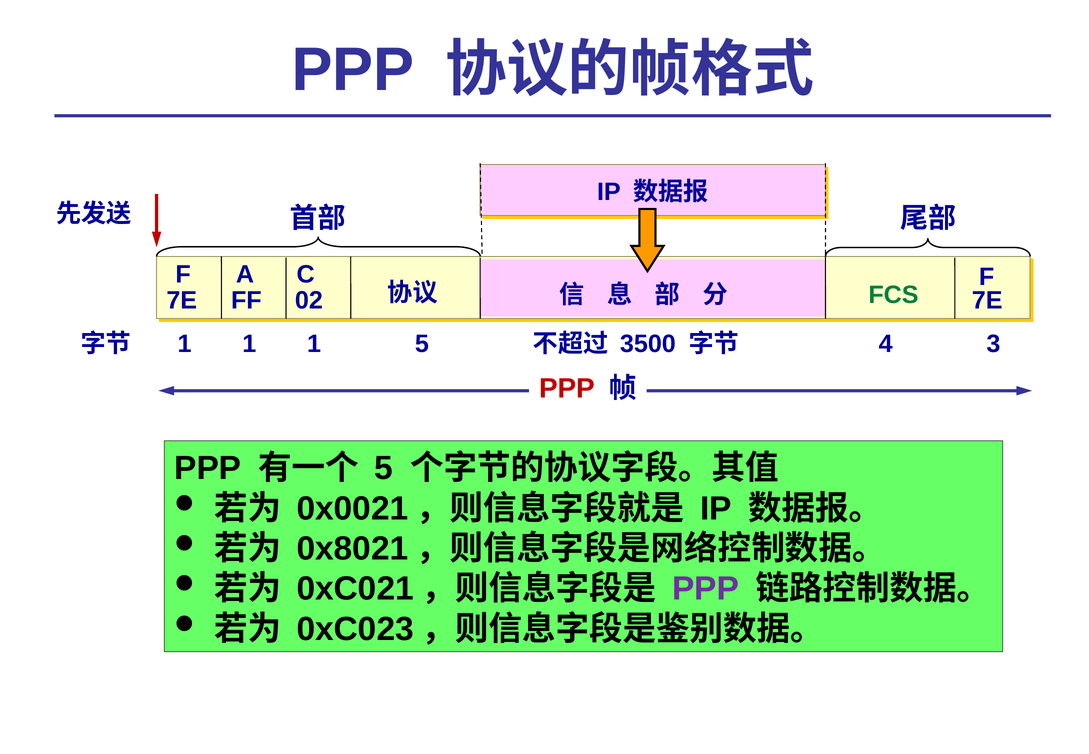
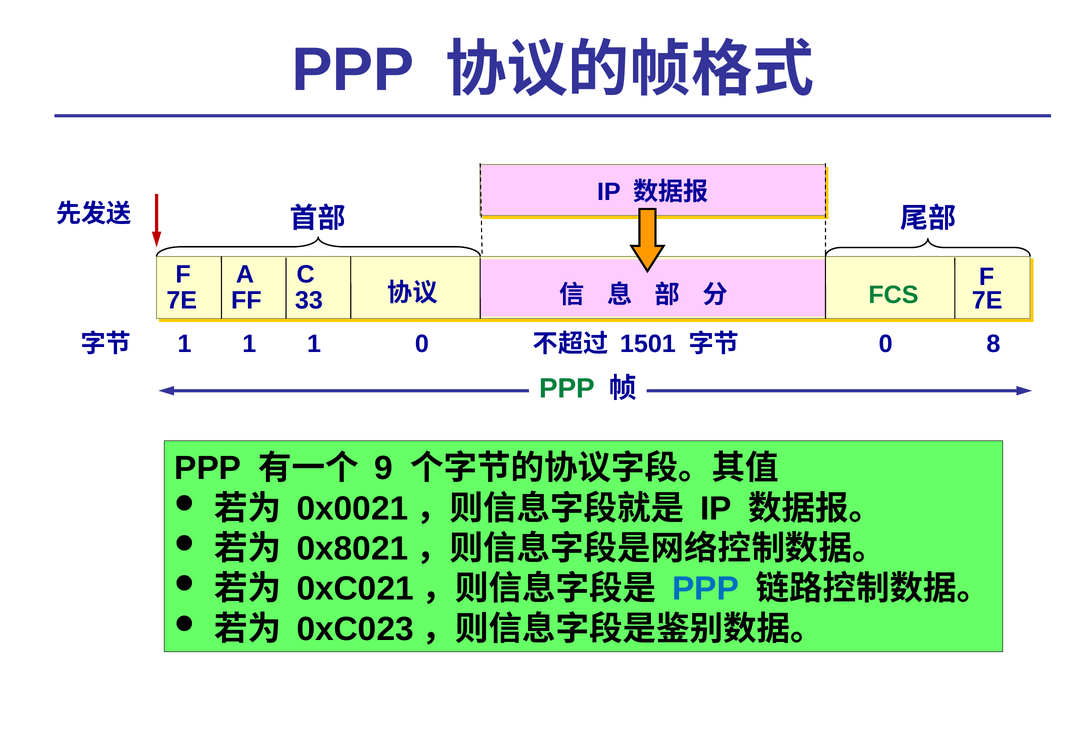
02: 02 -> 33 (309, 301)
5: 5 -> 0 (422, 344)
3: 3 -> 8 (993, 344)
3500: 3500 -> 1501 (648, 344)
4: 4 -> 0 (886, 344)
PPP colour: red -> green (567, 388)
5: 5 -> 9 (384, 468)
PPP colour: purple -> blue (705, 589)
